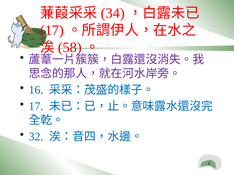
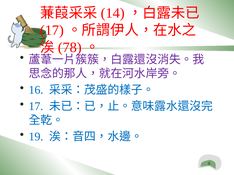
34: 34 -> 14 (113, 13)
58: 58 -> 78 (70, 47)
32: 32 -> 19 (36, 137)
